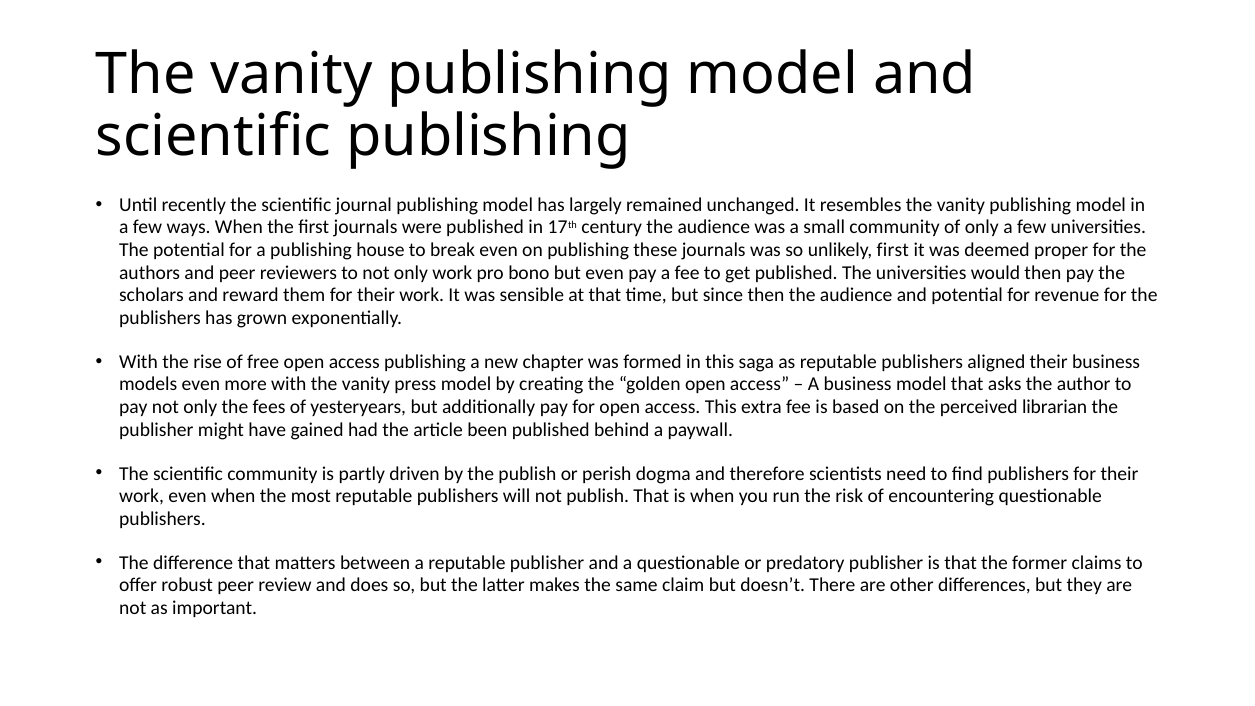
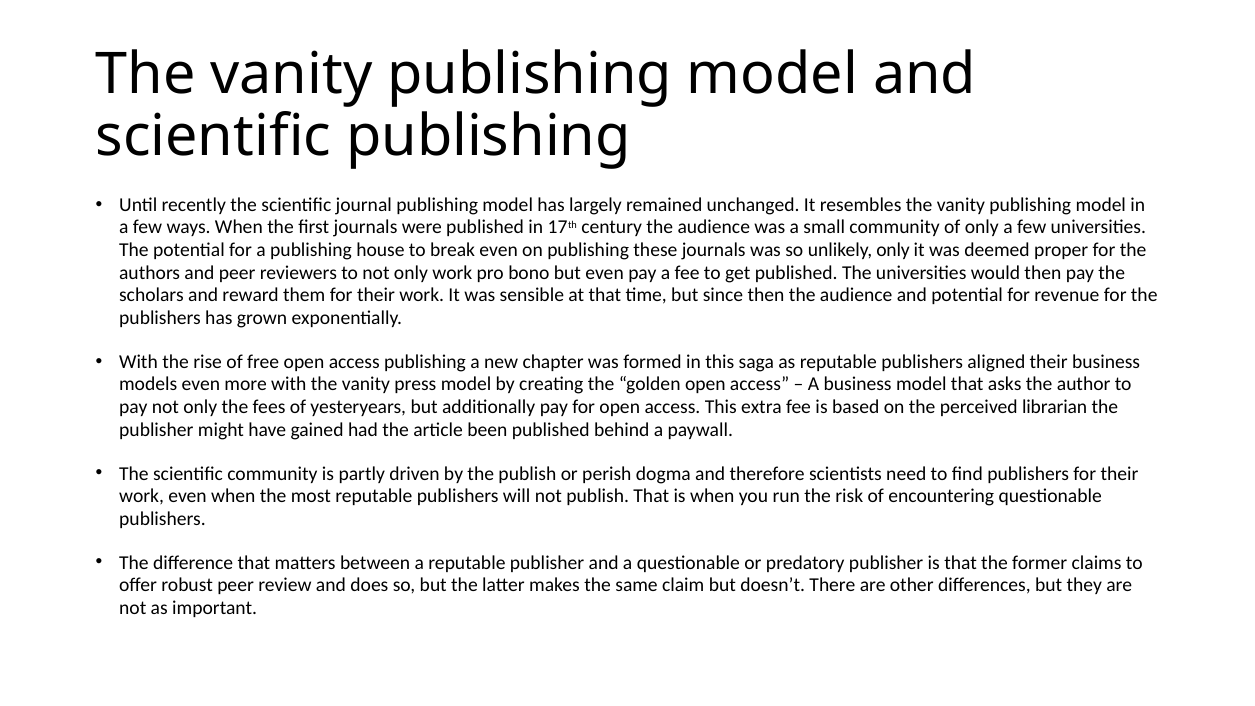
unlikely first: first -> only (893, 250)
